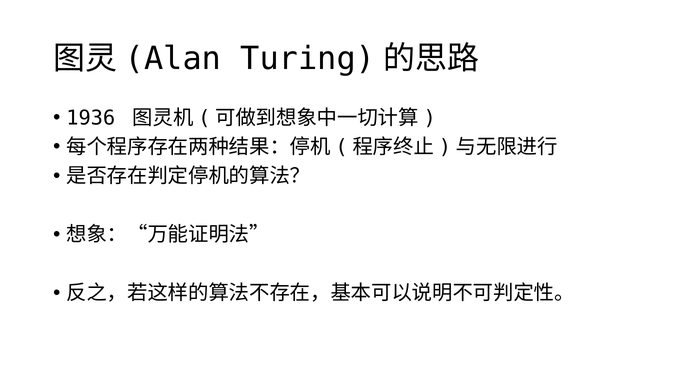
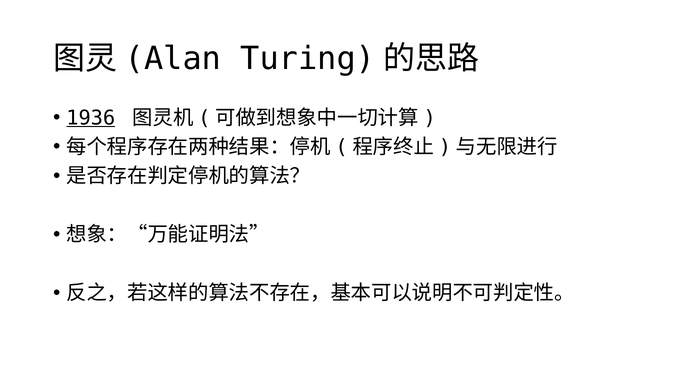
1936 underline: none -> present (91, 118)
